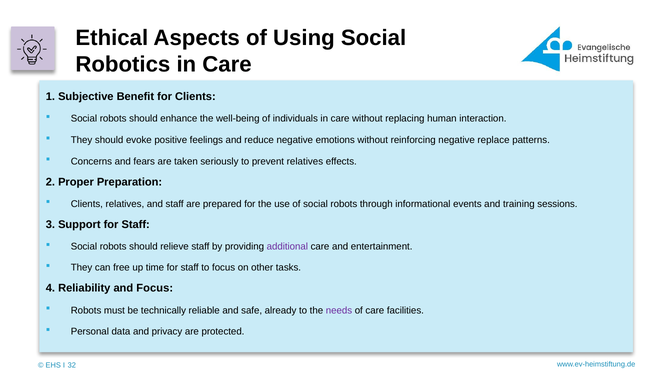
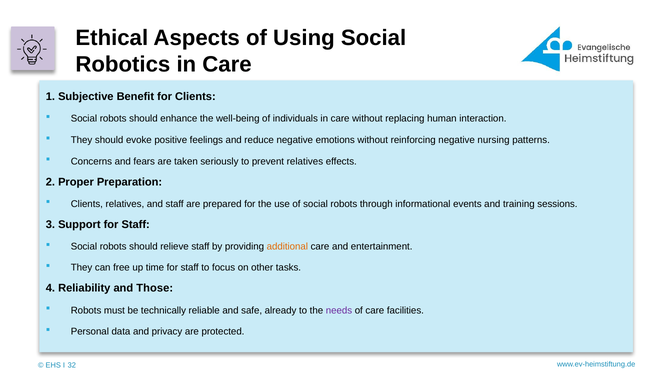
replace: replace -> nursing (493, 140)
additional colour: purple -> orange (287, 246)
and Focus: Focus -> Those (155, 288)
